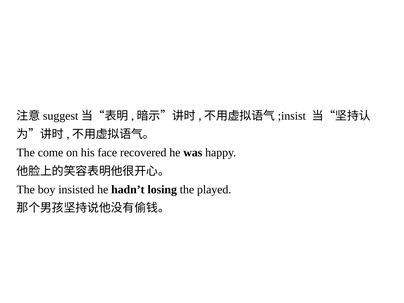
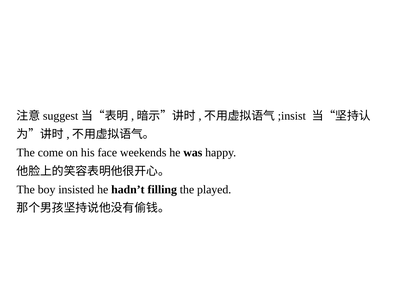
recovered: recovered -> weekends (143, 153)
losing: losing -> filling (162, 189)
